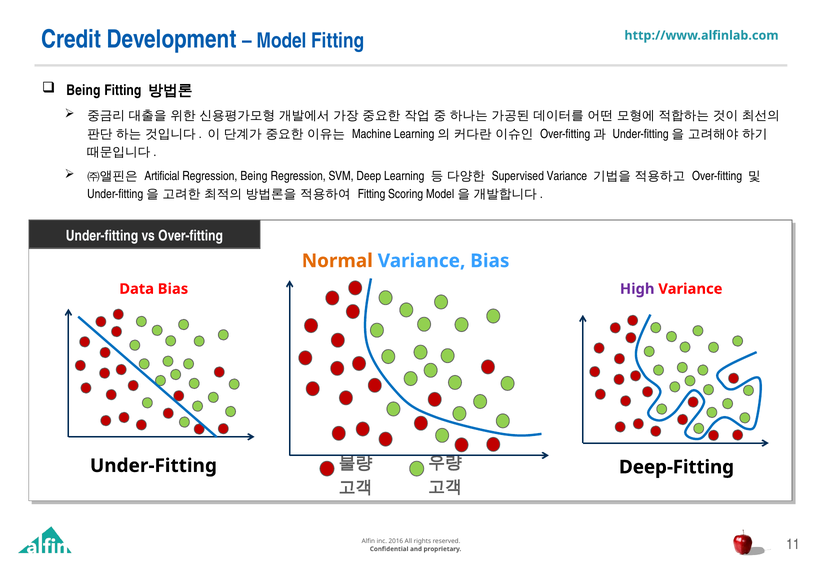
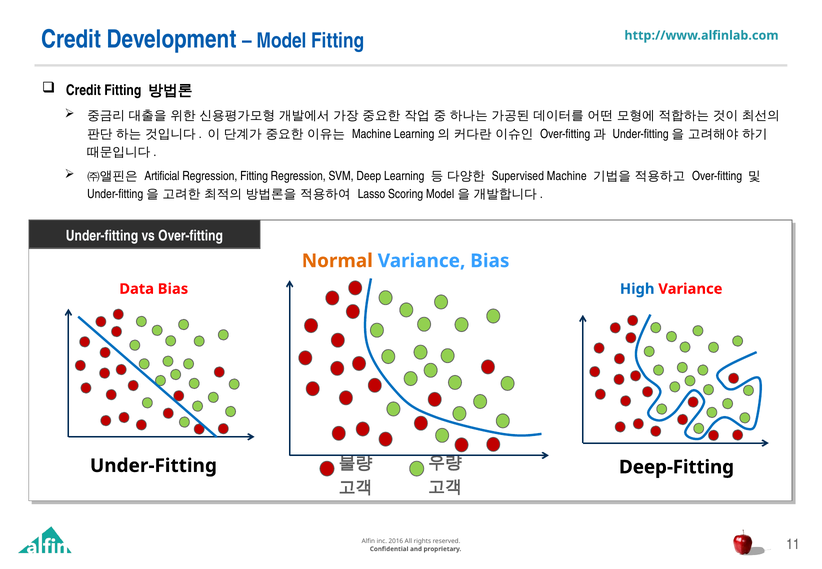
Being: Being -> Credit (83, 90)
Regression Being: Being -> Fitting (254, 176)
Supervised Variance: Variance -> Machine (567, 176)
Fitting: Fitting -> Lasso (371, 194)
High colour: purple -> blue (637, 289)
